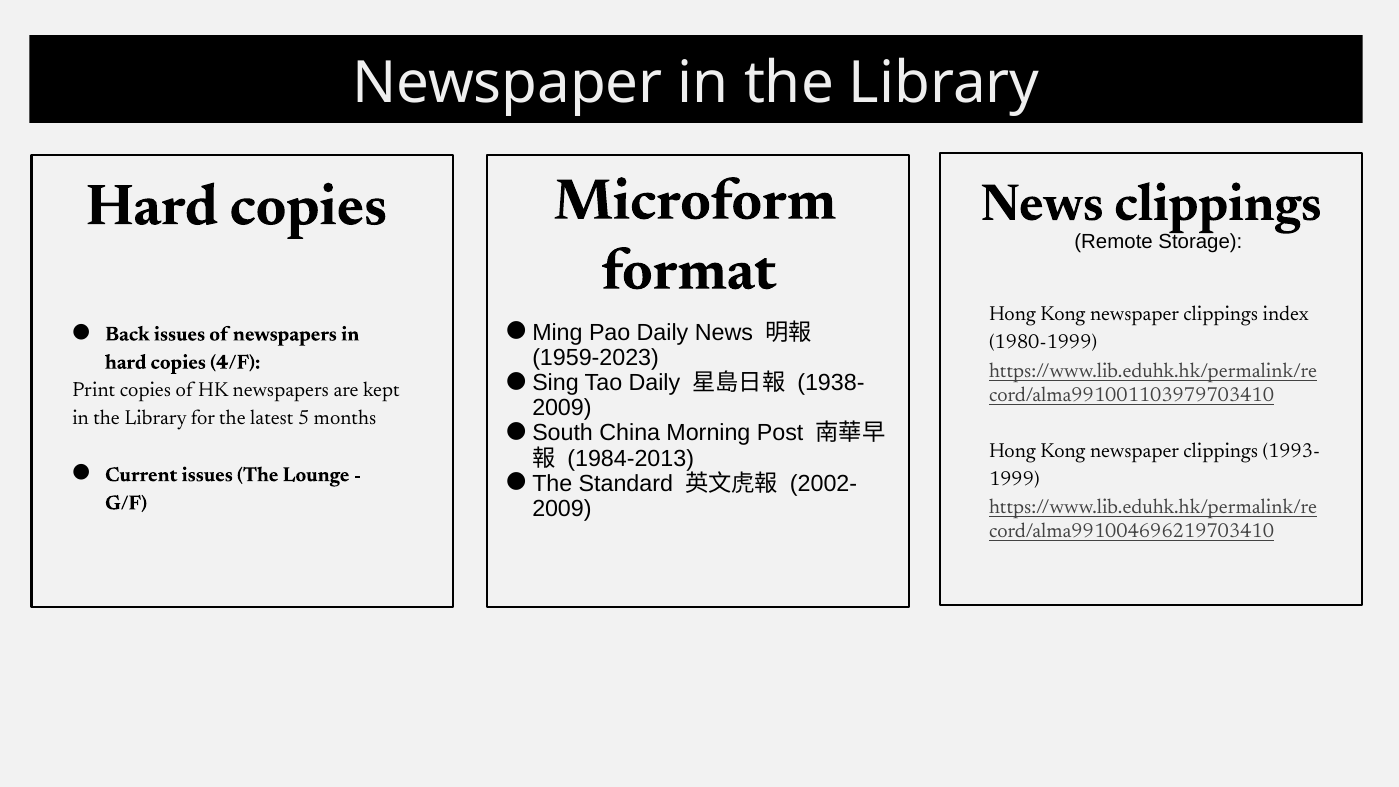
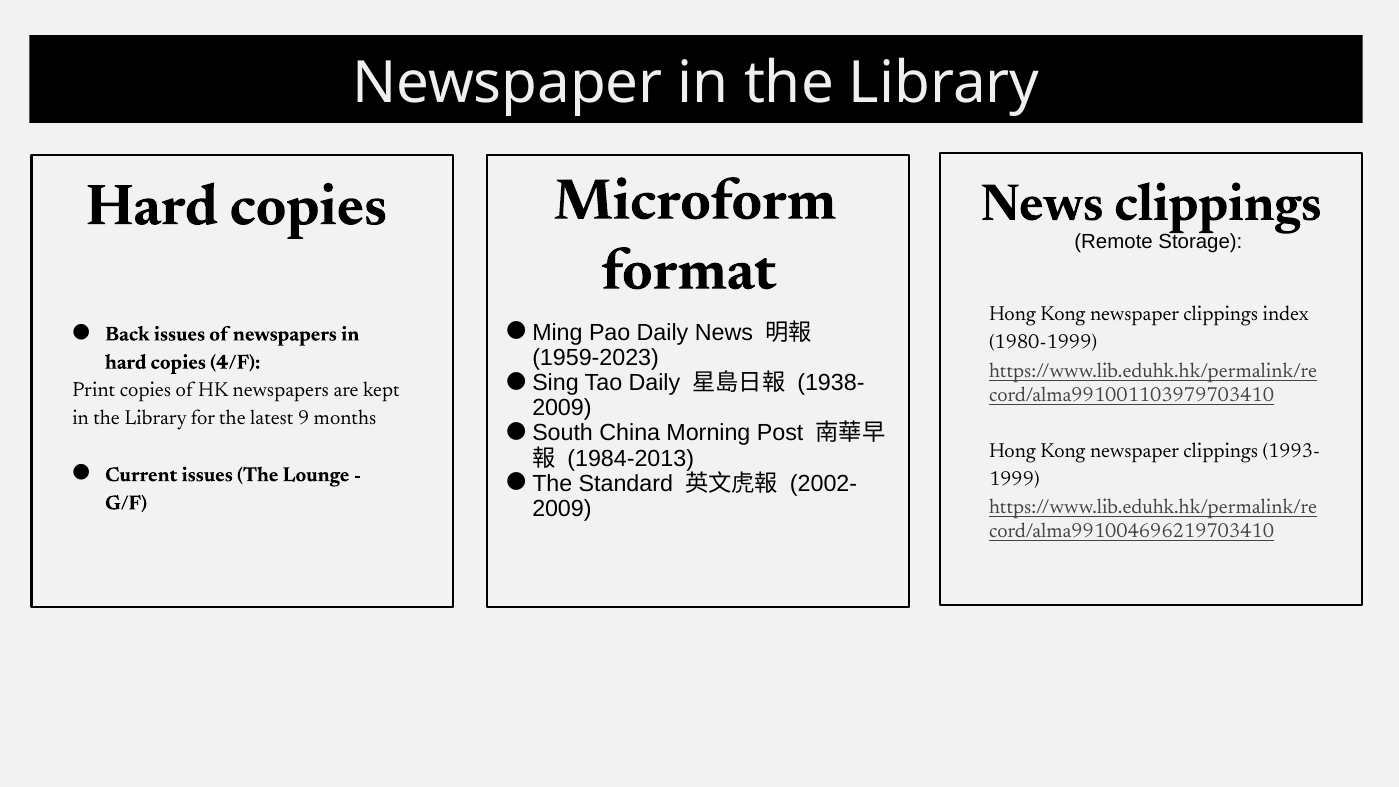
5: 5 -> 9 (304, 418)
